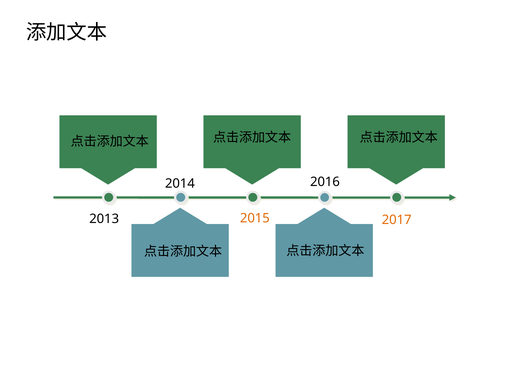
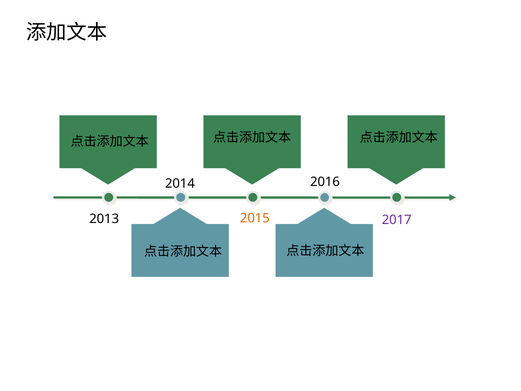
2017 colour: orange -> purple (397, 220)
